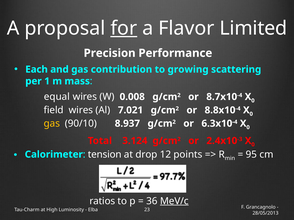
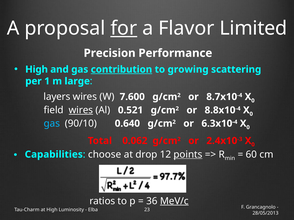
Each: Each -> High (37, 70)
contribution underline: none -> present (121, 70)
mass: mass -> large (77, 81)
equal: equal -> layers (57, 97)
0.008: 0.008 -> 7.600 (132, 97)
wires underline: none -> present (81, 110)
7.021: 7.021 -> 0.521 (131, 110)
gas colour: yellow -> light blue (52, 124)
8.937: 8.937 -> 0.640 (127, 124)
3.124: 3.124 -> 0.062 (135, 141)
Calorimeter: Calorimeter -> Capabilities (54, 155)
tension: tension -> choose (105, 155)
points underline: none -> present (188, 155)
95: 95 -> 60 (251, 155)
